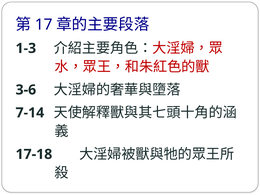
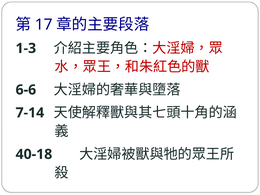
3-6: 3-6 -> 6-6 (26, 90)
17-18: 17-18 -> 40-18 (34, 154)
